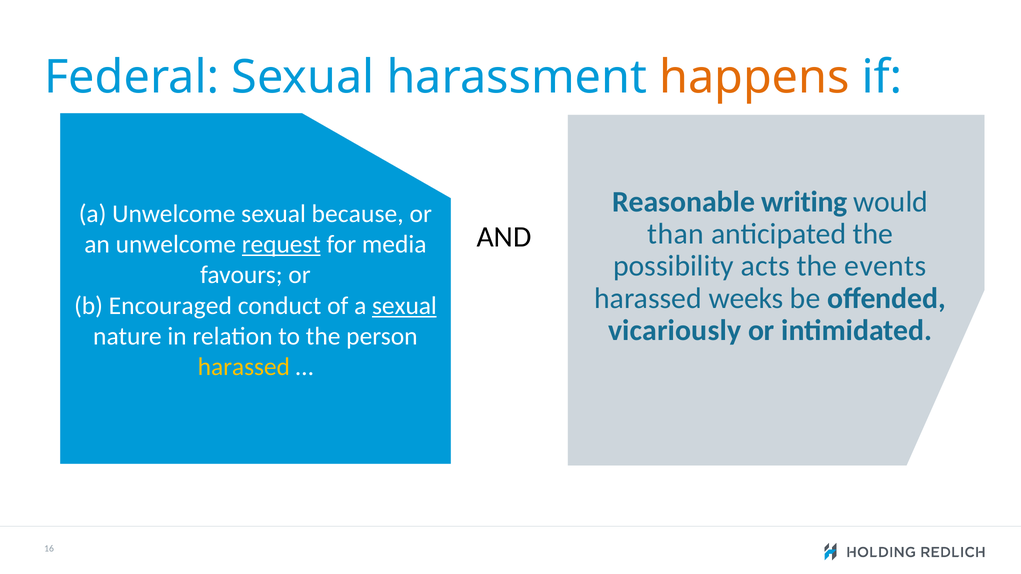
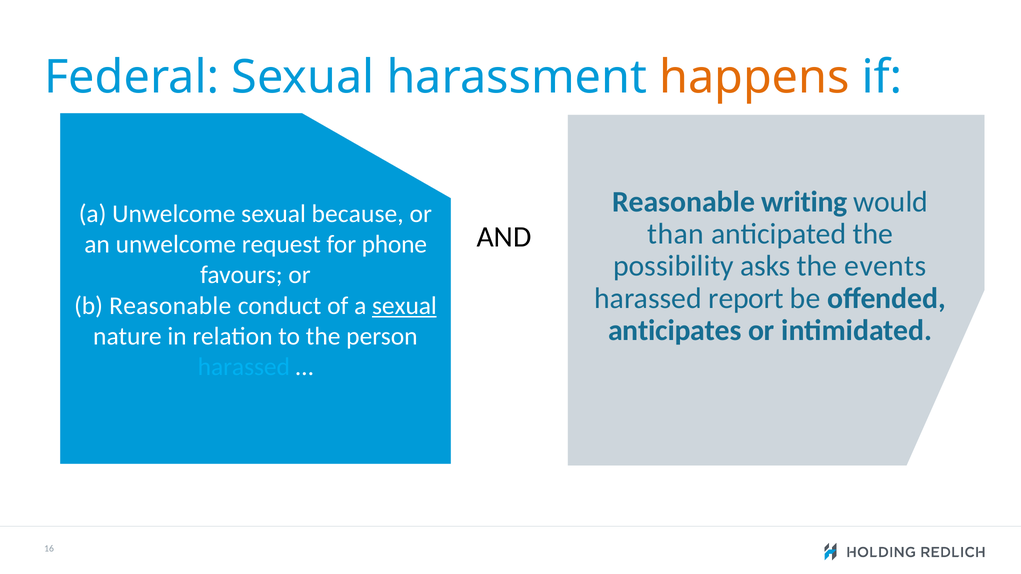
request underline: present -> none (281, 245)
media: media -> phone (394, 245)
acts: acts -> asks (766, 266)
weeks: weeks -> report (746, 298)
b Encouraged: Encouraged -> Reasonable (170, 306)
vicariously: vicariously -> anticipates (675, 330)
harassed colour: yellow -> light blue (244, 367)
